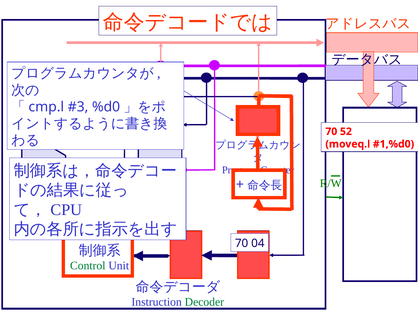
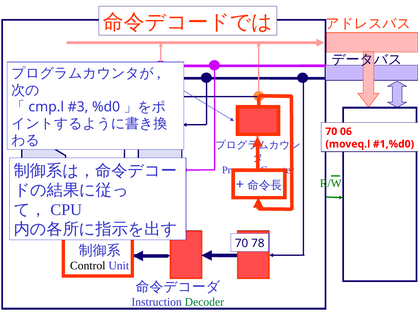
52: 52 -> 06 (346, 132)
04: 04 -> 78 (258, 244)
Control colour: green -> black (88, 266)
